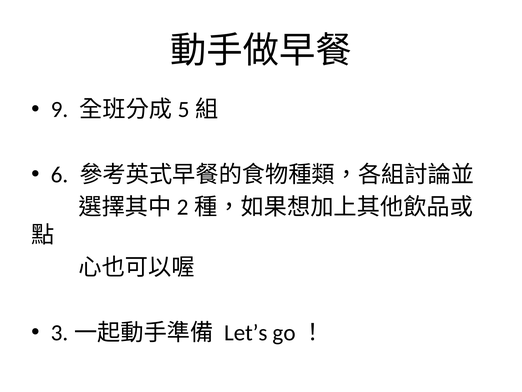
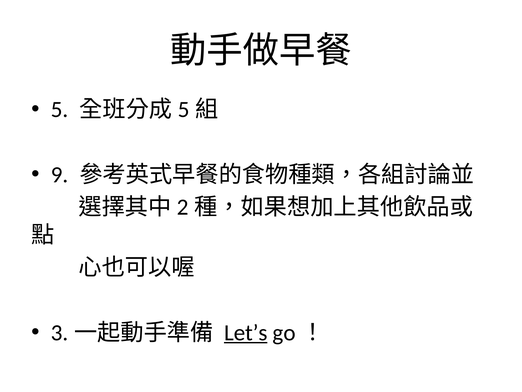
9: 9 -> 5 (60, 110)
6: 6 -> 9 (60, 174)
Let’s underline: none -> present (246, 332)
